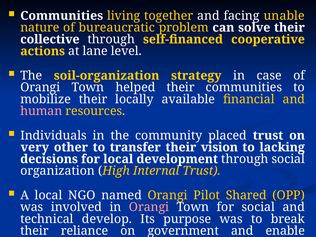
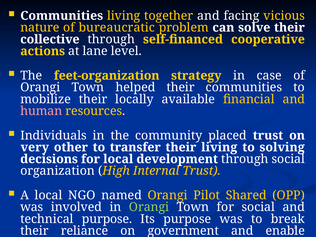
unable: unable -> vicious (284, 16)
soil-organization: soil-organization -> feet-organization (107, 76)
their vision: vision -> living (219, 147)
lacking: lacking -> solving (282, 147)
Orangi colour: pink -> light green (149, 207)
technical develop: develop -> purpose (107, 219)
